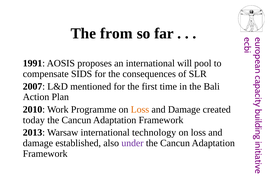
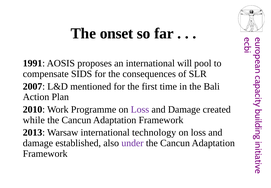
from: from -> onset (117, 33)
Loss colour: orange -> purple (140, 109)
today: today -> while (34, 120)
